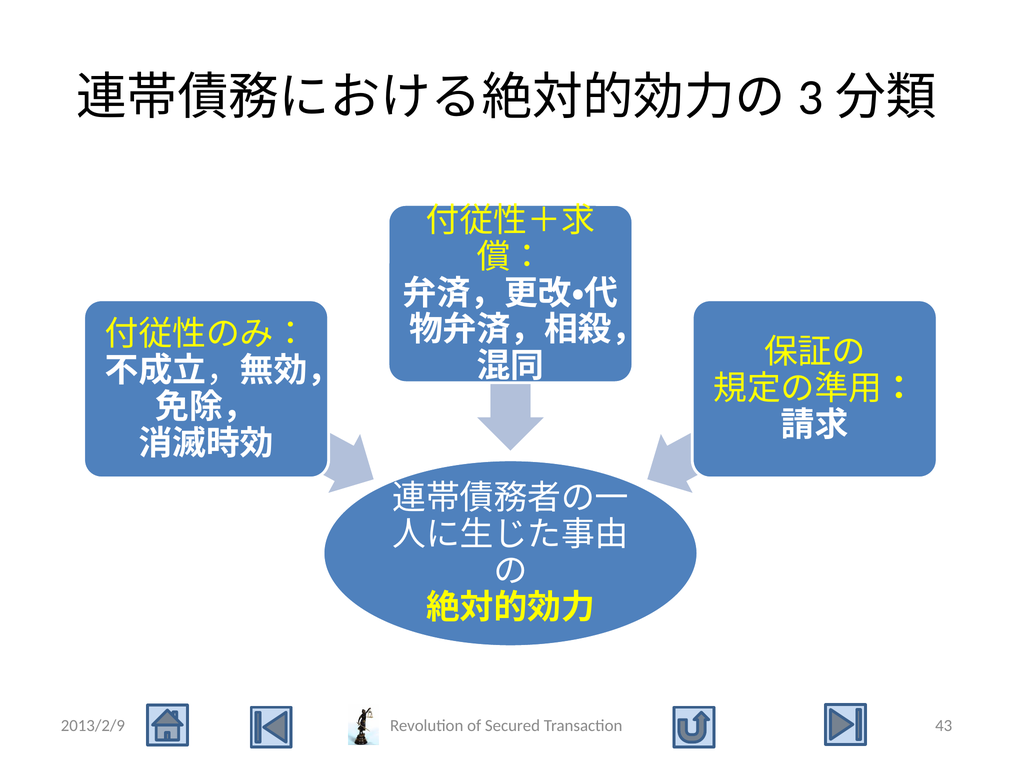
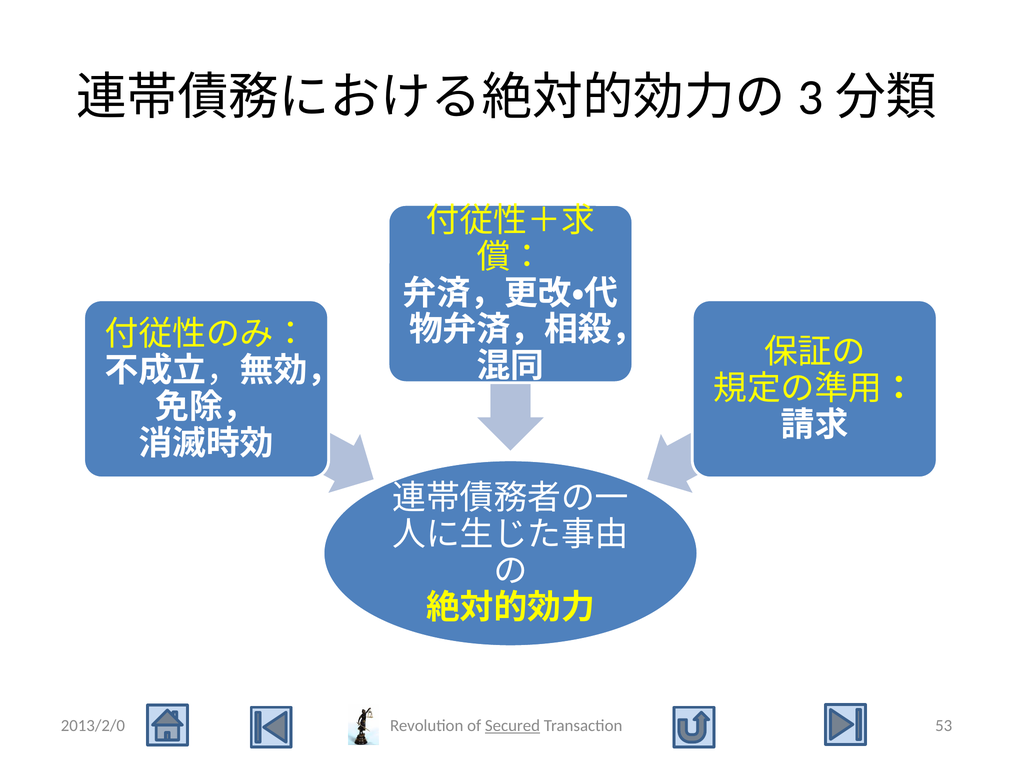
2013/2/9: 2013/2/9 -> 2013/2/0 (93, 726)
Secured underline: none -> present (512, 726)
43: 43 -> 53 (944, 725)
